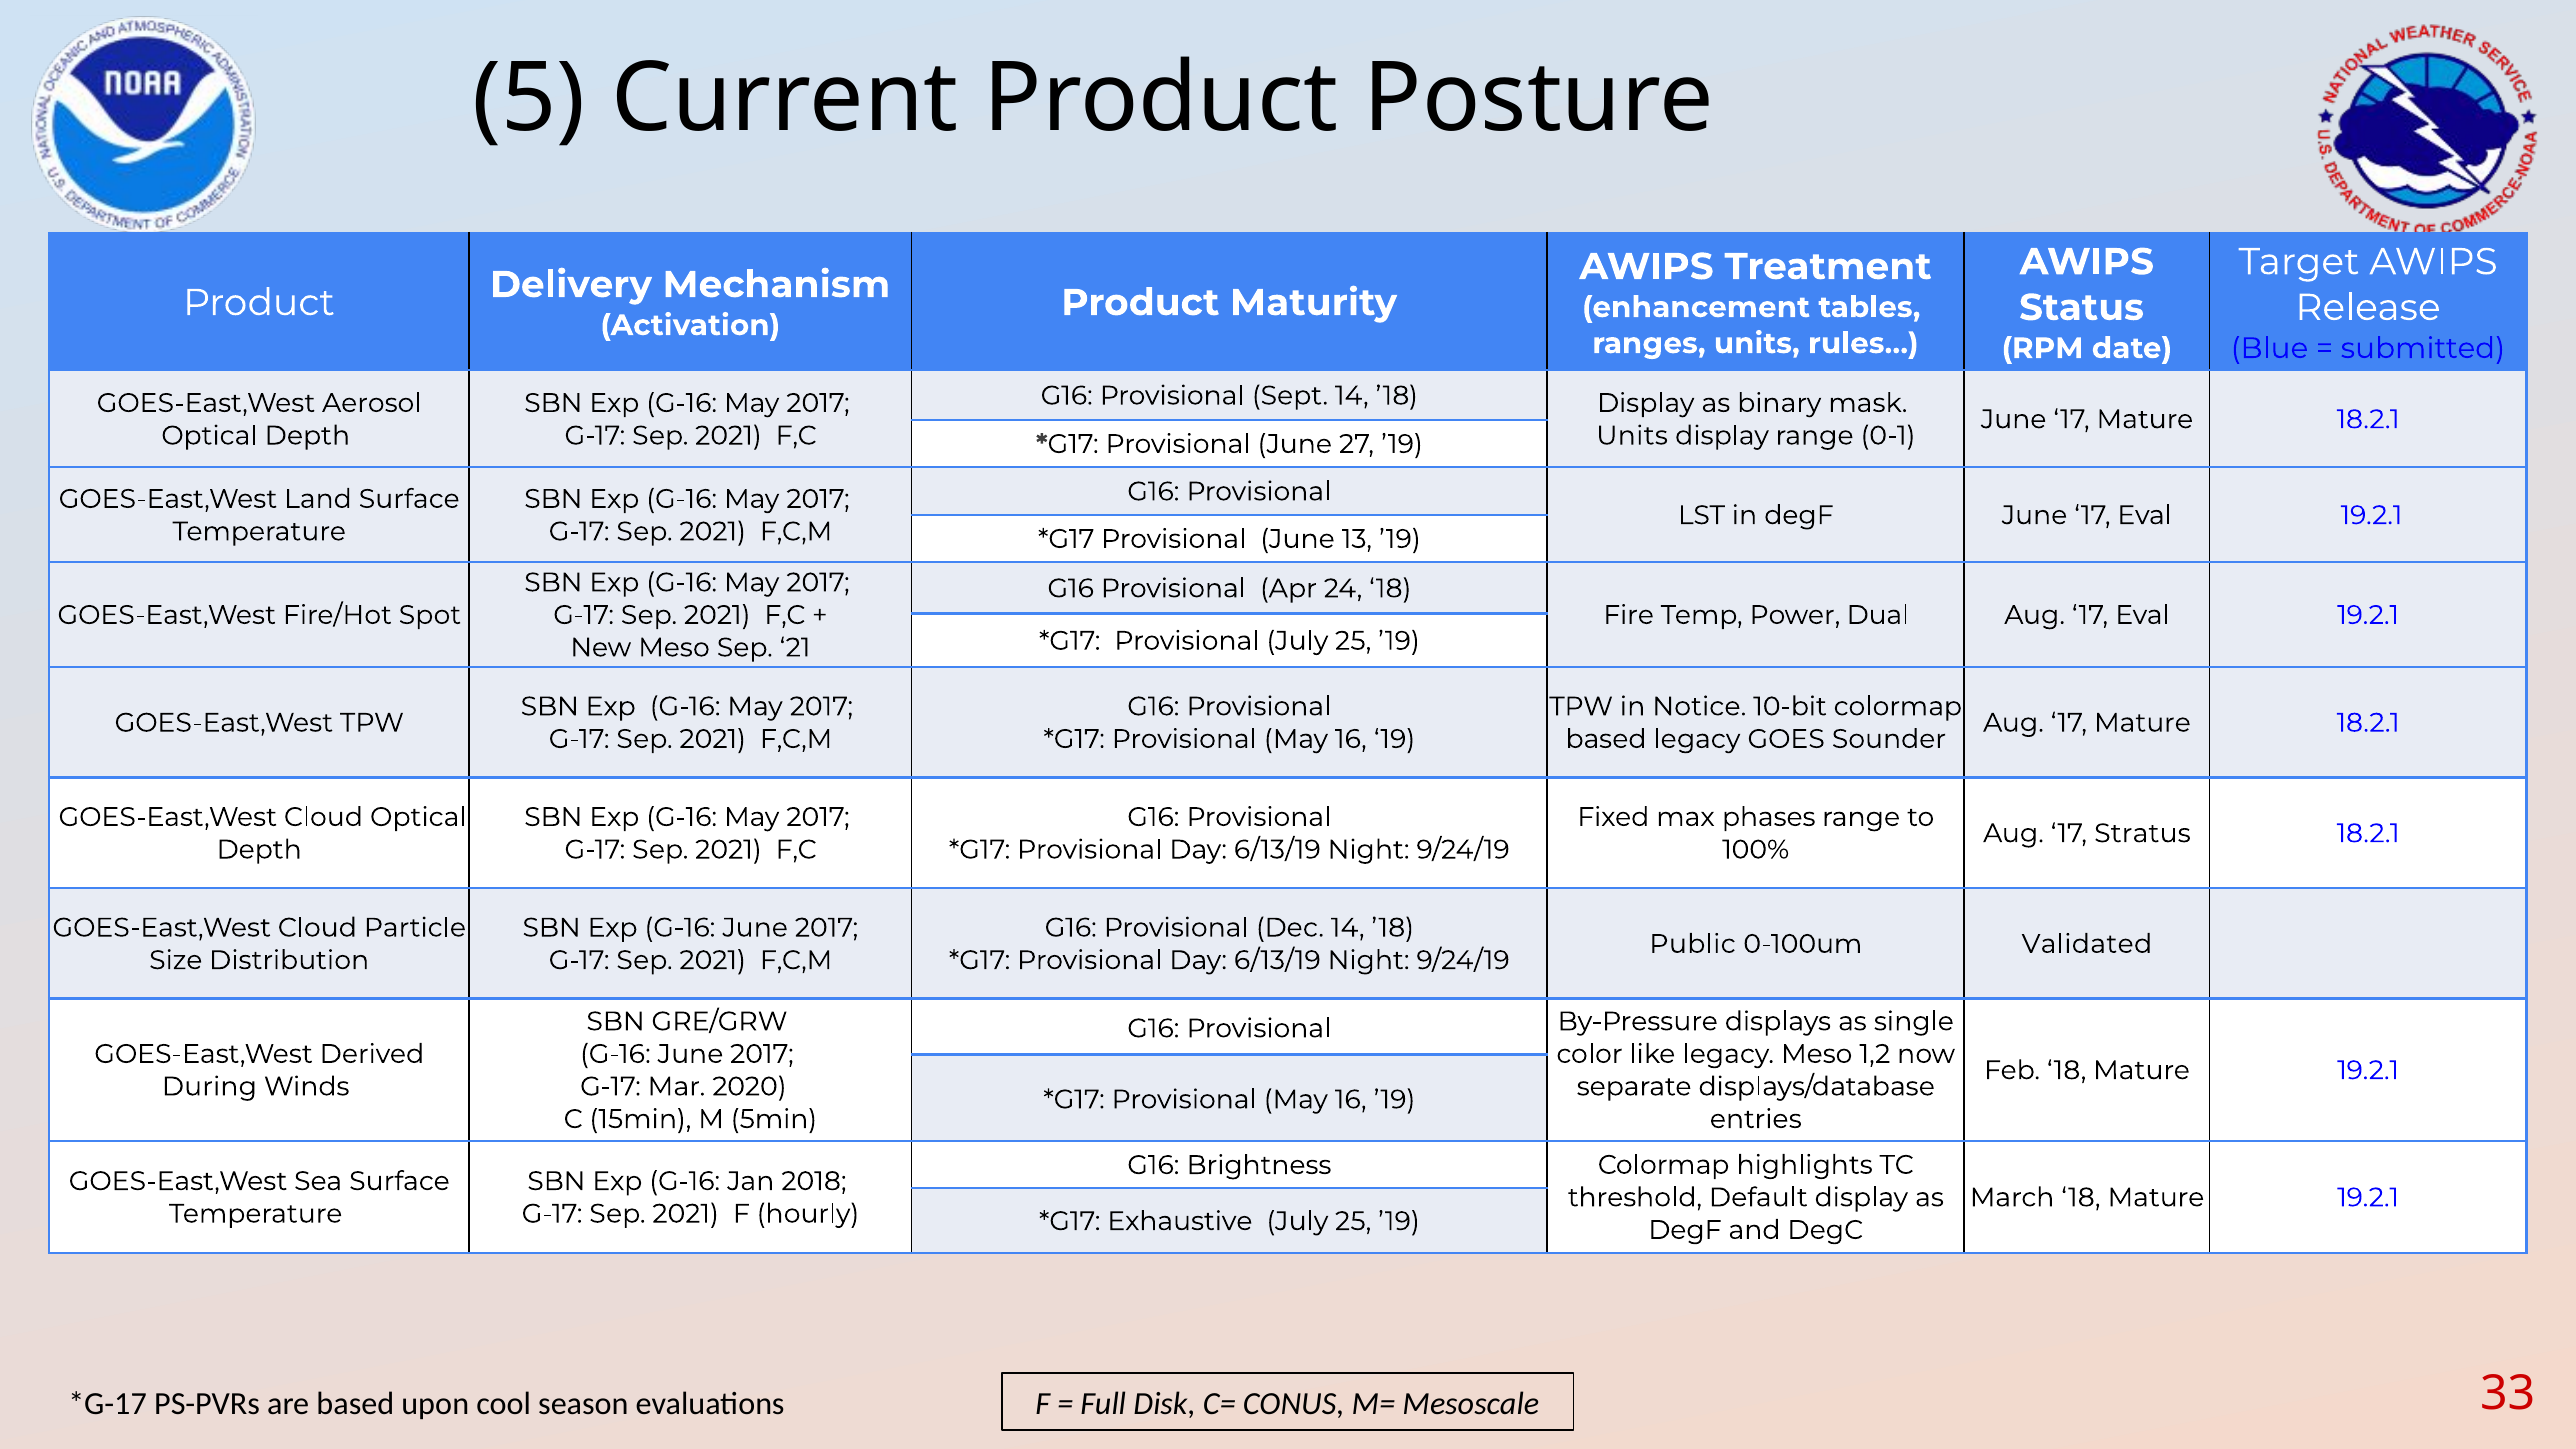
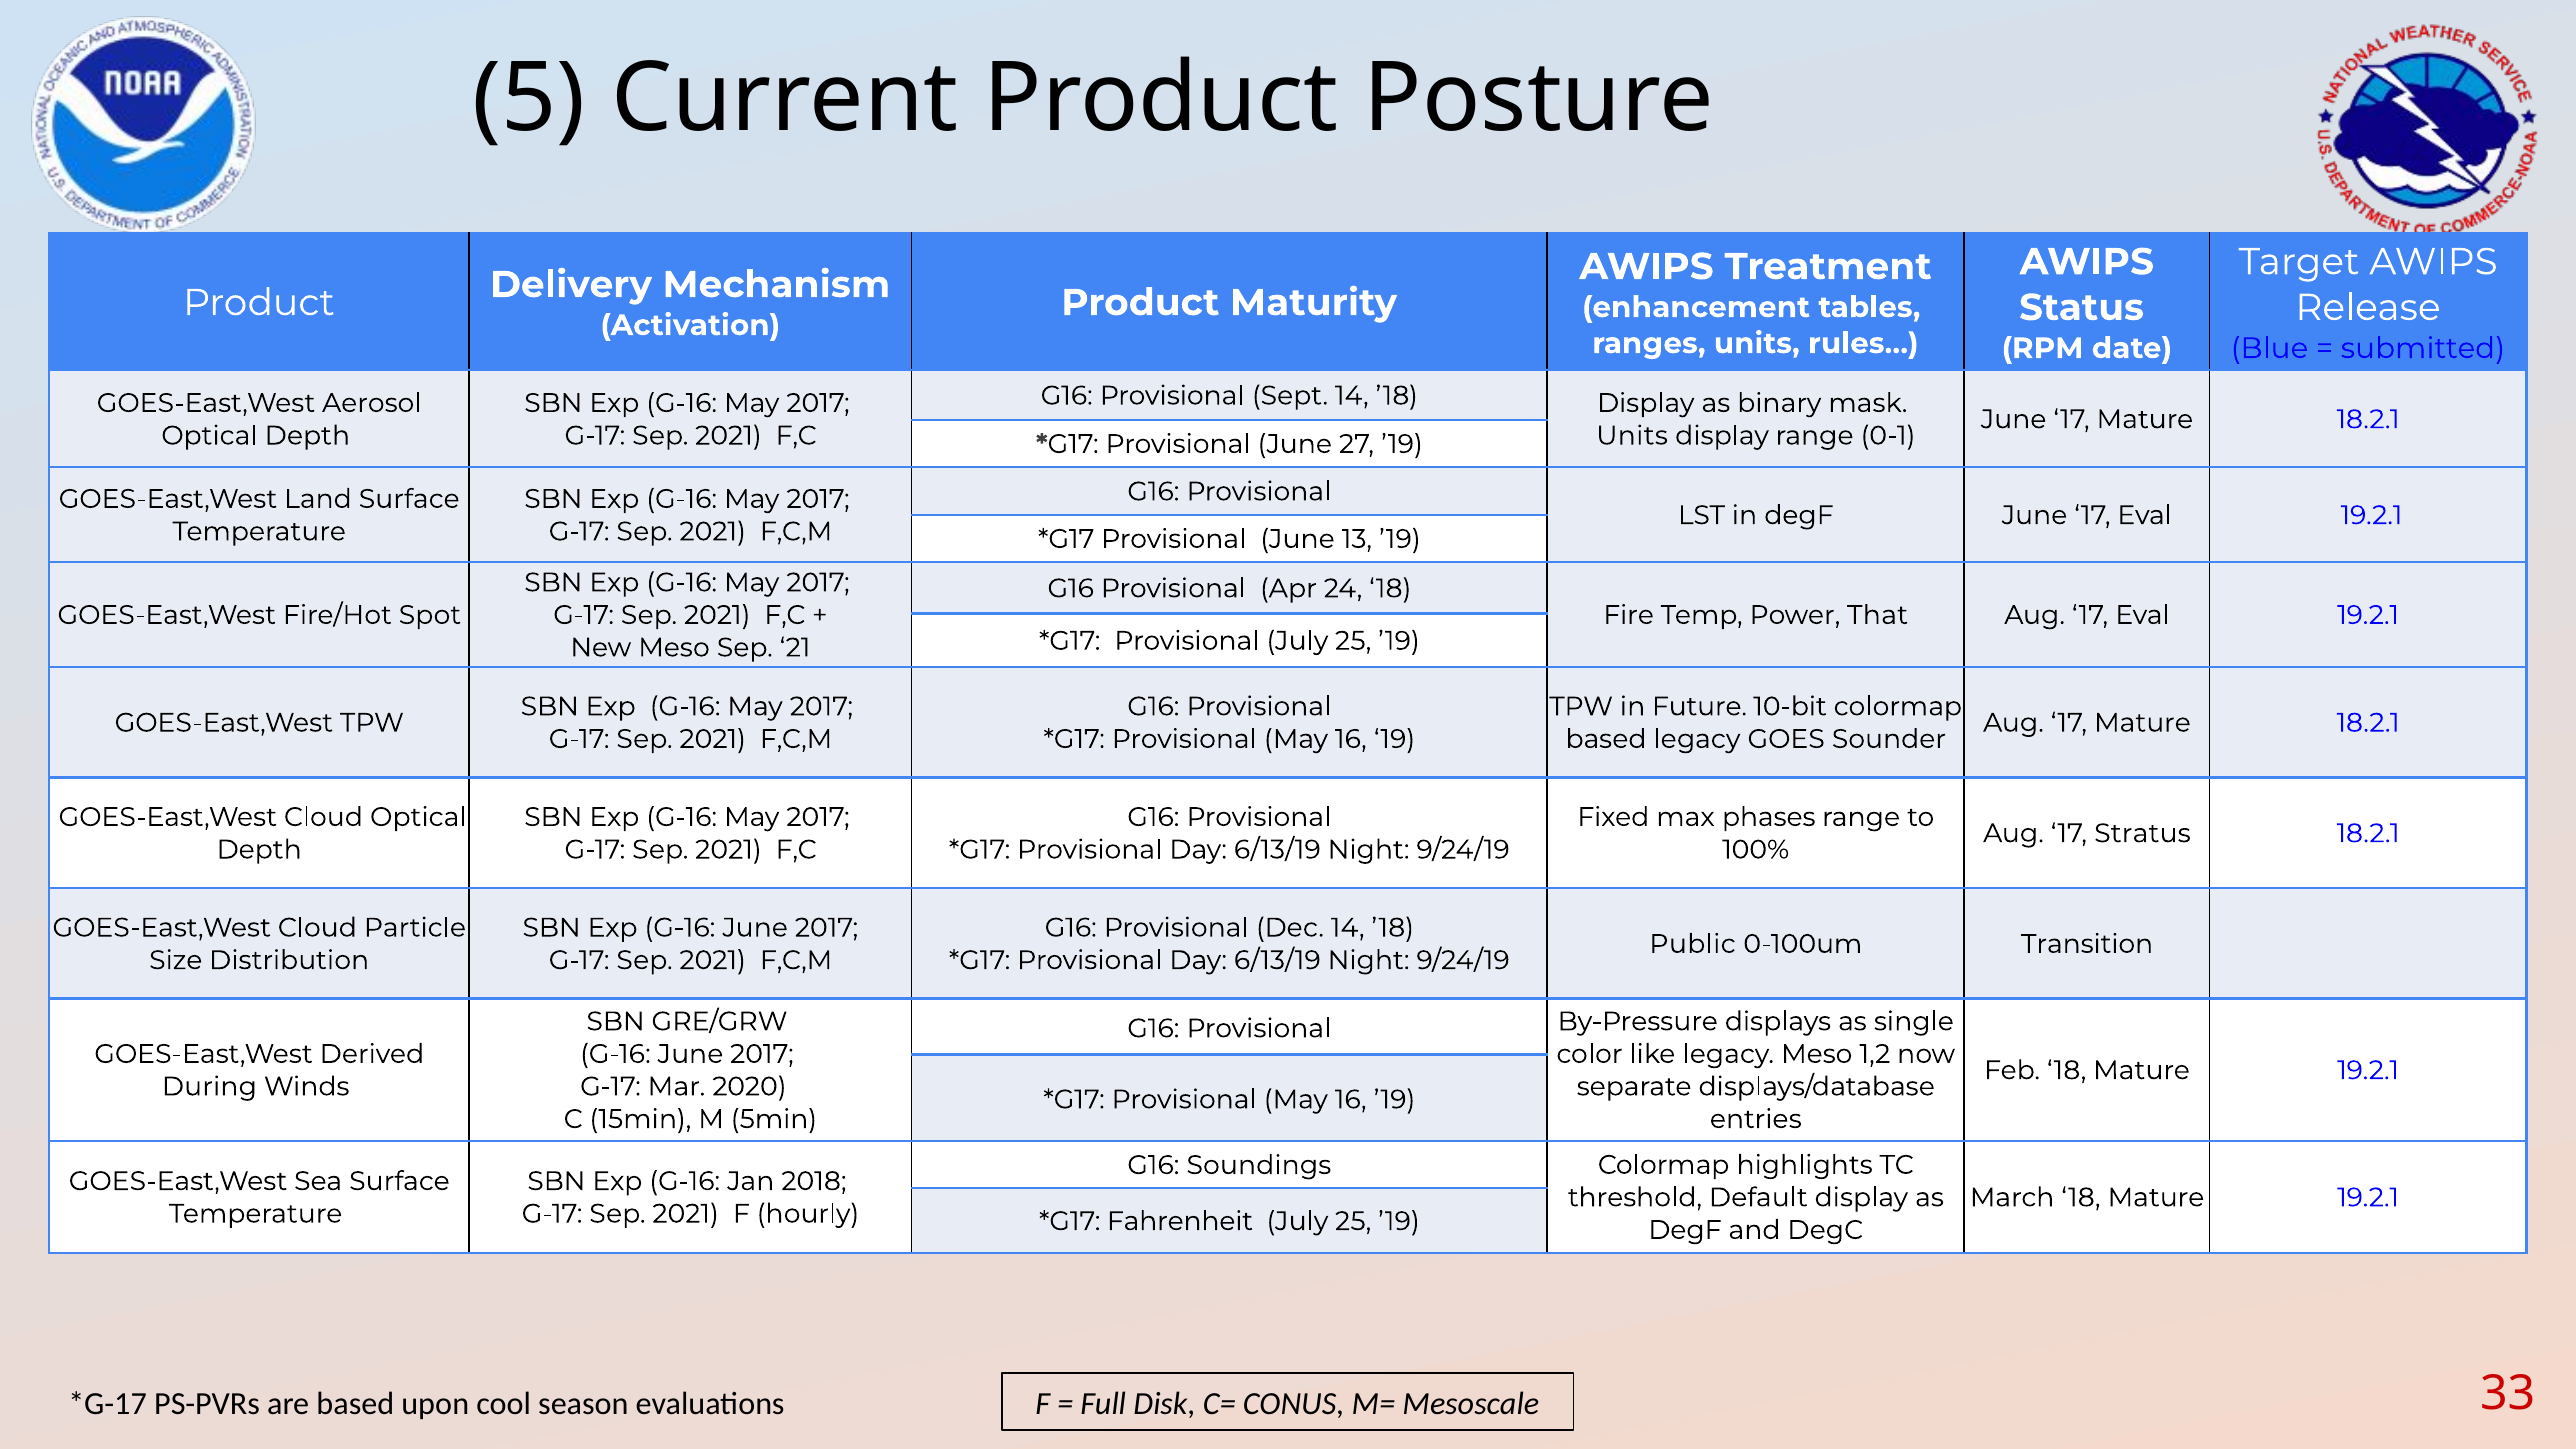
Dual: Dual -> That (1878, 615)
Notice: Notice -> Future (1699, 707)
Validated: Validated -> Transition (2087, 944)
Brightness: Brightness -> Soundings (1259, 1165)
Exhaustive: Exhaustive -> Fahrenheit (1180, 1221)
